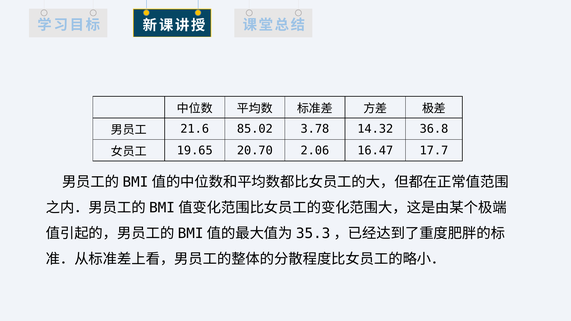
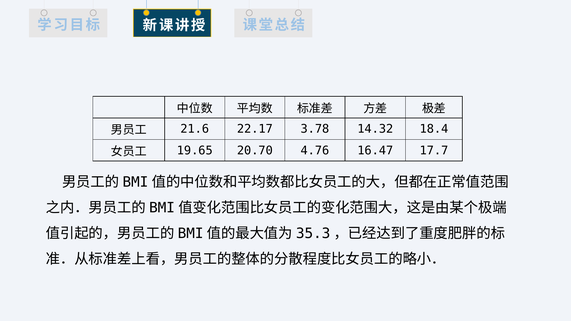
85.02: 85.02 -> 22.17 (255, 129)
36.8: 36.8 -> 18.4 (434, 129)
2.06: 2.06 -> 4.76 (315, 151)
